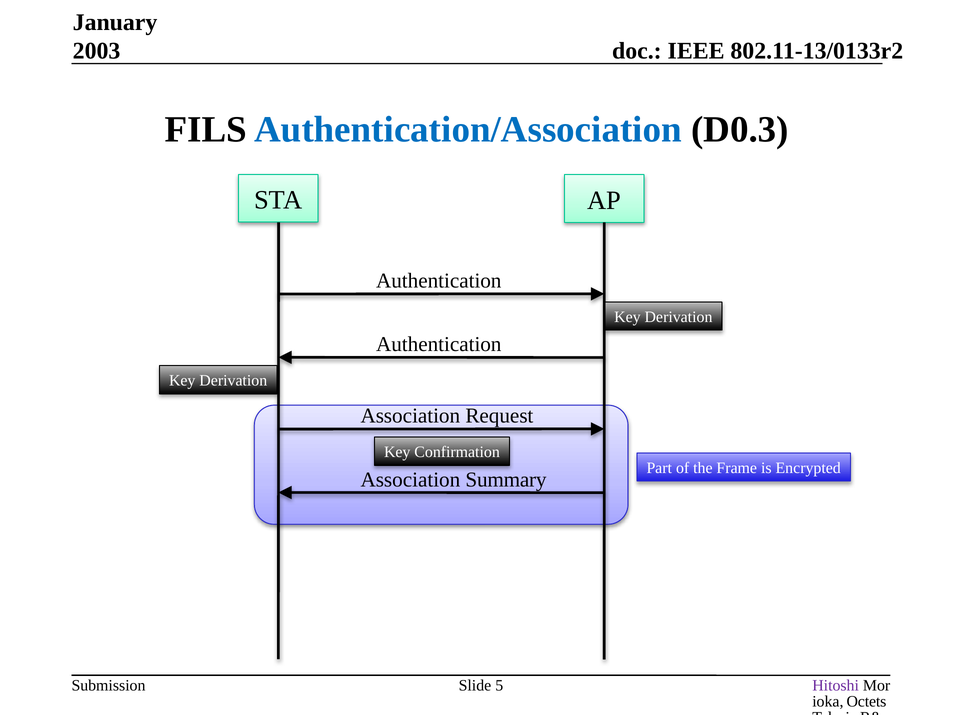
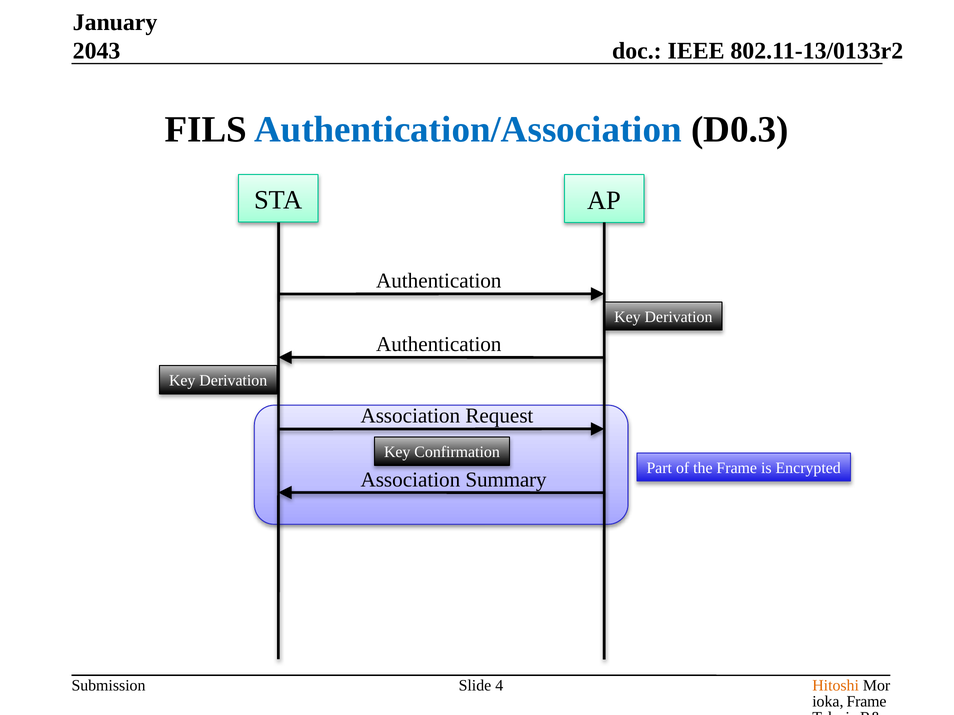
2003: 2003 -> 2043 (97, 51)
Hitoshi colour: purple -> orange (836, 686)
5: 5 -> 4 (499, 686)
Octets: Octets -> Frame (866, 702)
